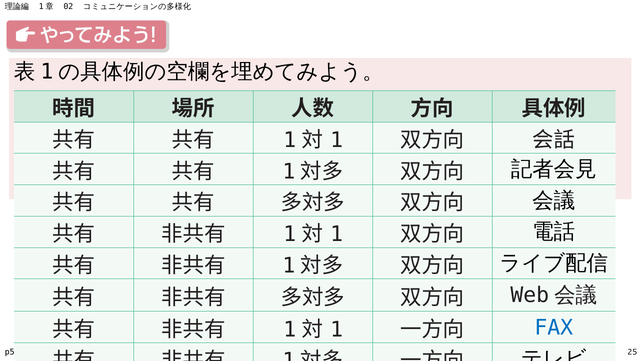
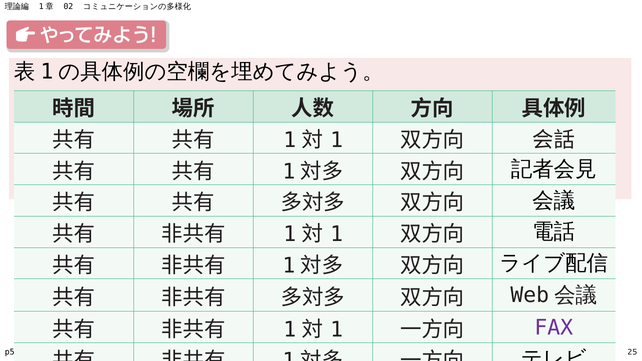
FAX colour: blue -> purple (554, 328)
